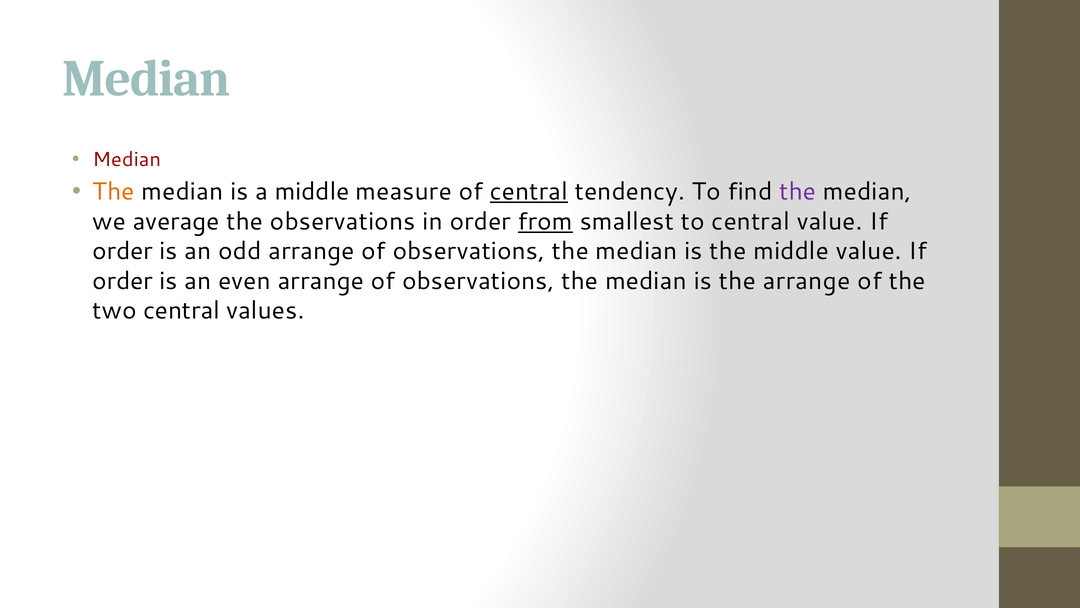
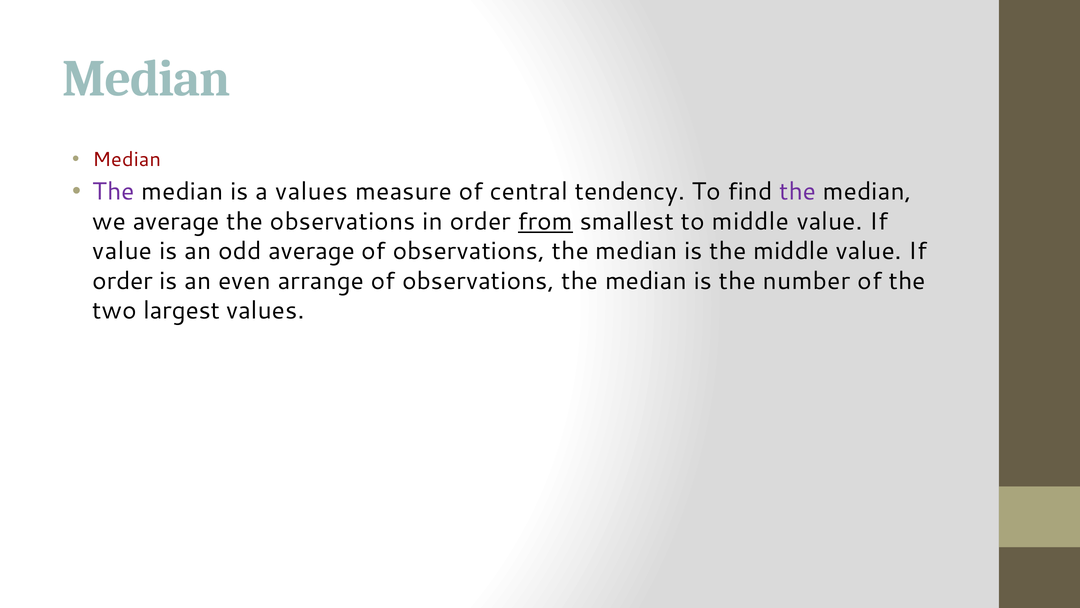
The colour: orange -> purple (114, 192)
a middle: middle -> values (312, 192)
central underline: present -> none (529, 192)
to central: central -> middle (751, 221)
order: order -> value (122, 251)
odd arrange: arrange -> average (312, 251)
the arrange: arrange -> number (807, 281)
two central: central -> largest (182, 310)
